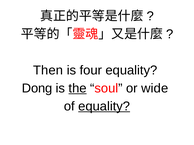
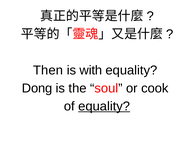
four: four -> with (91, 70)
the underline: present -> none (78, 89)
wide: wide -> cook (155, 89)
